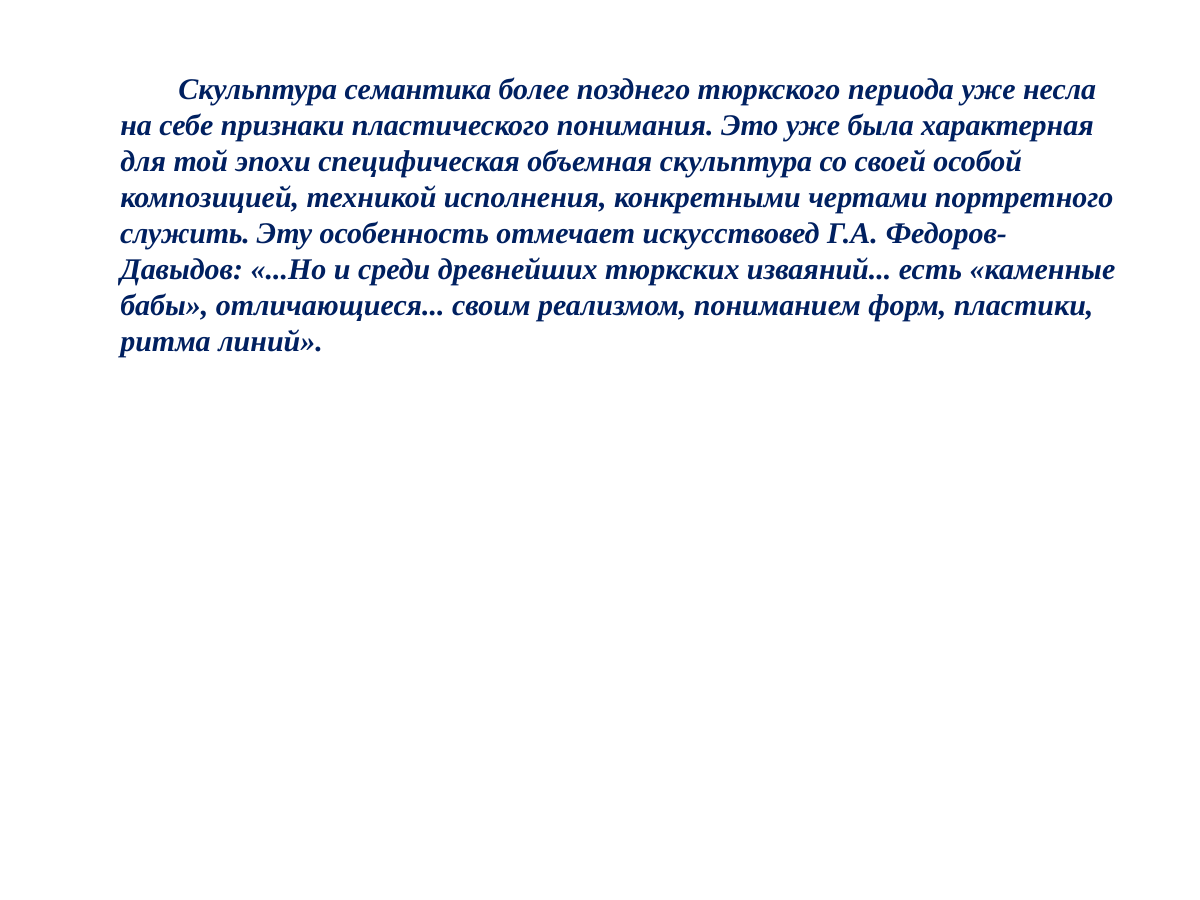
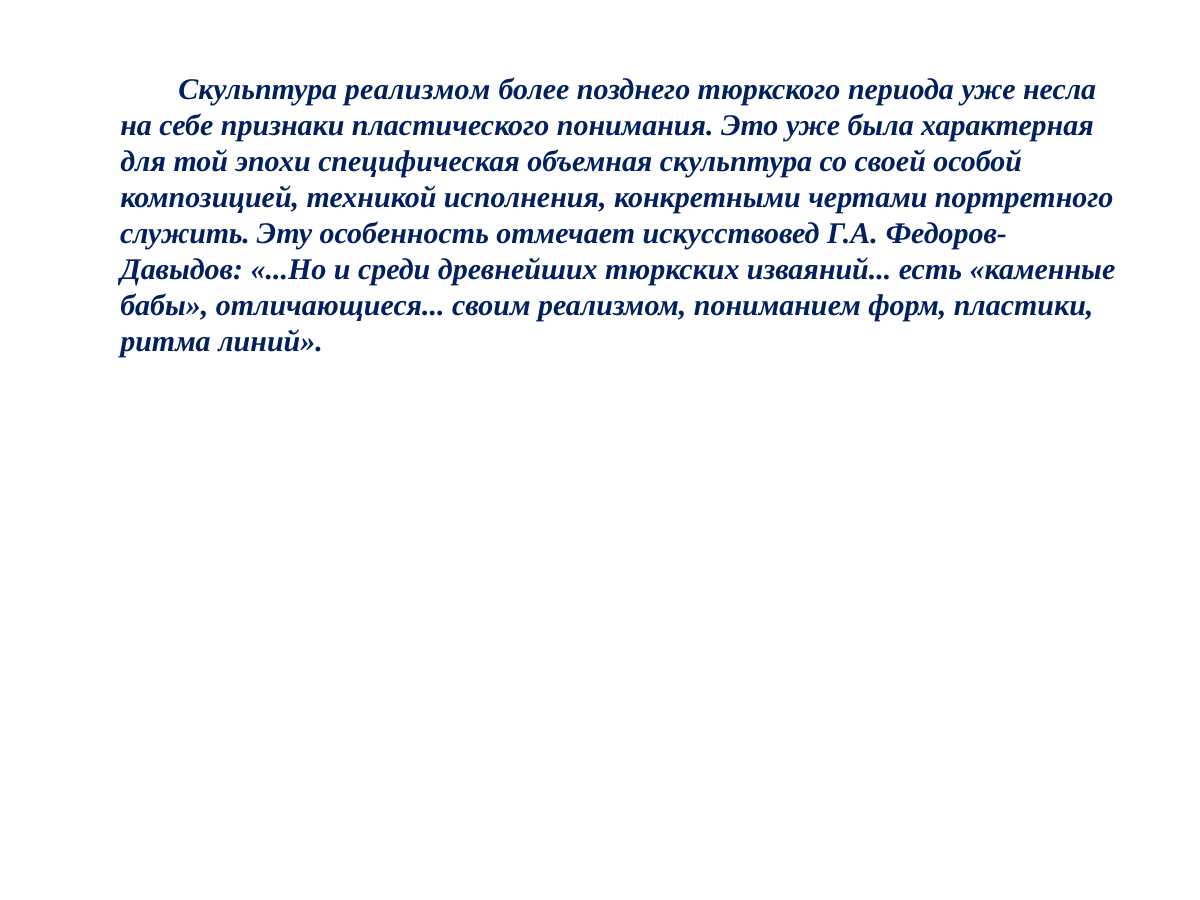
Скульптура семантика: семантика -> реализмом (418, 90)
